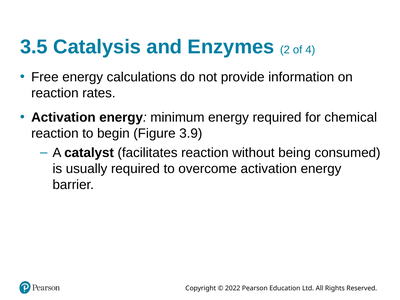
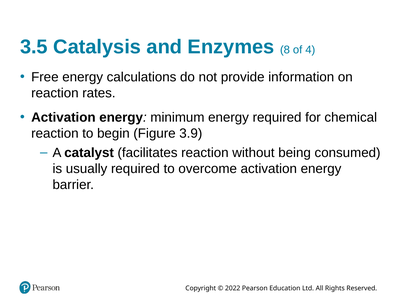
2: 2 -> 8 (285, 50)
